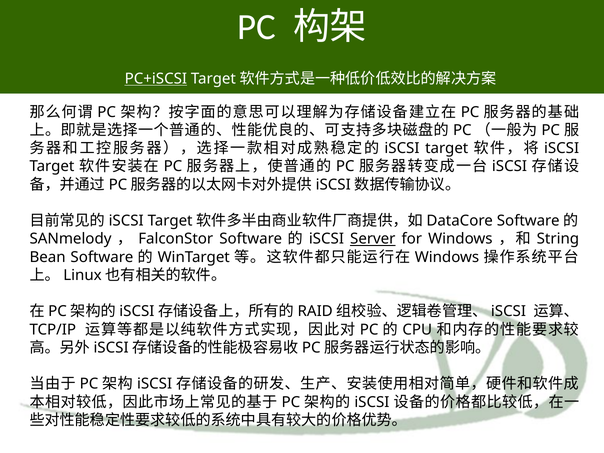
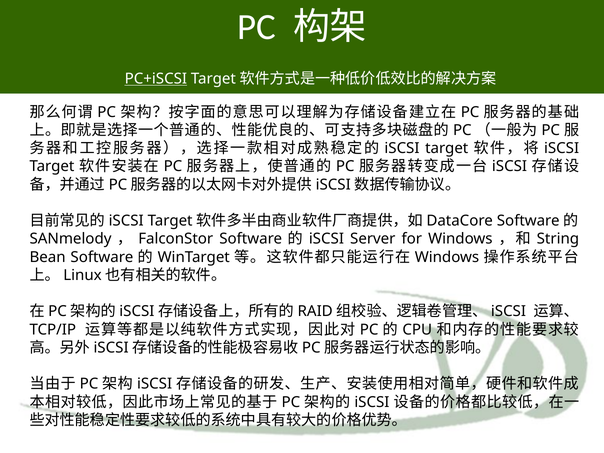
Server underline: present -> none (373, 239)
